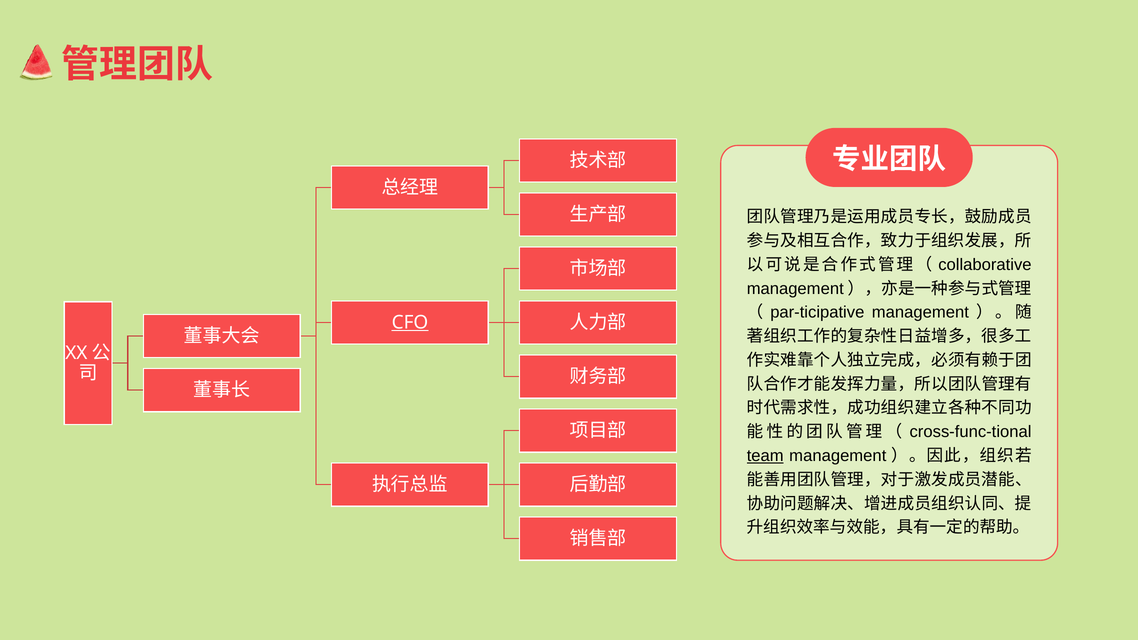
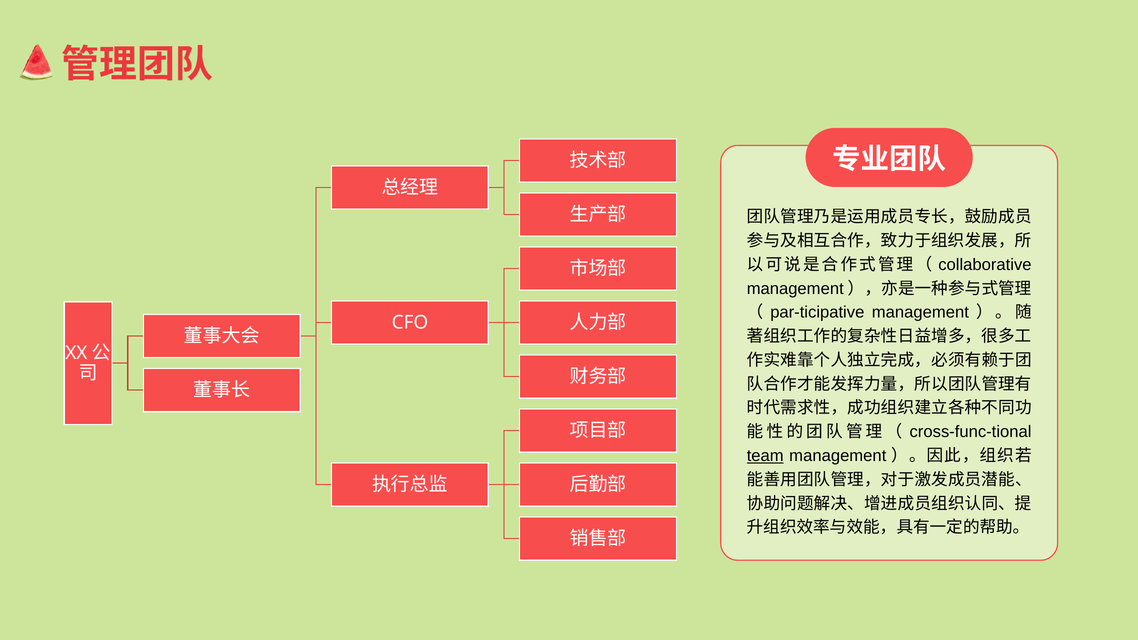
CFO underline: present -> none (410, 322)
